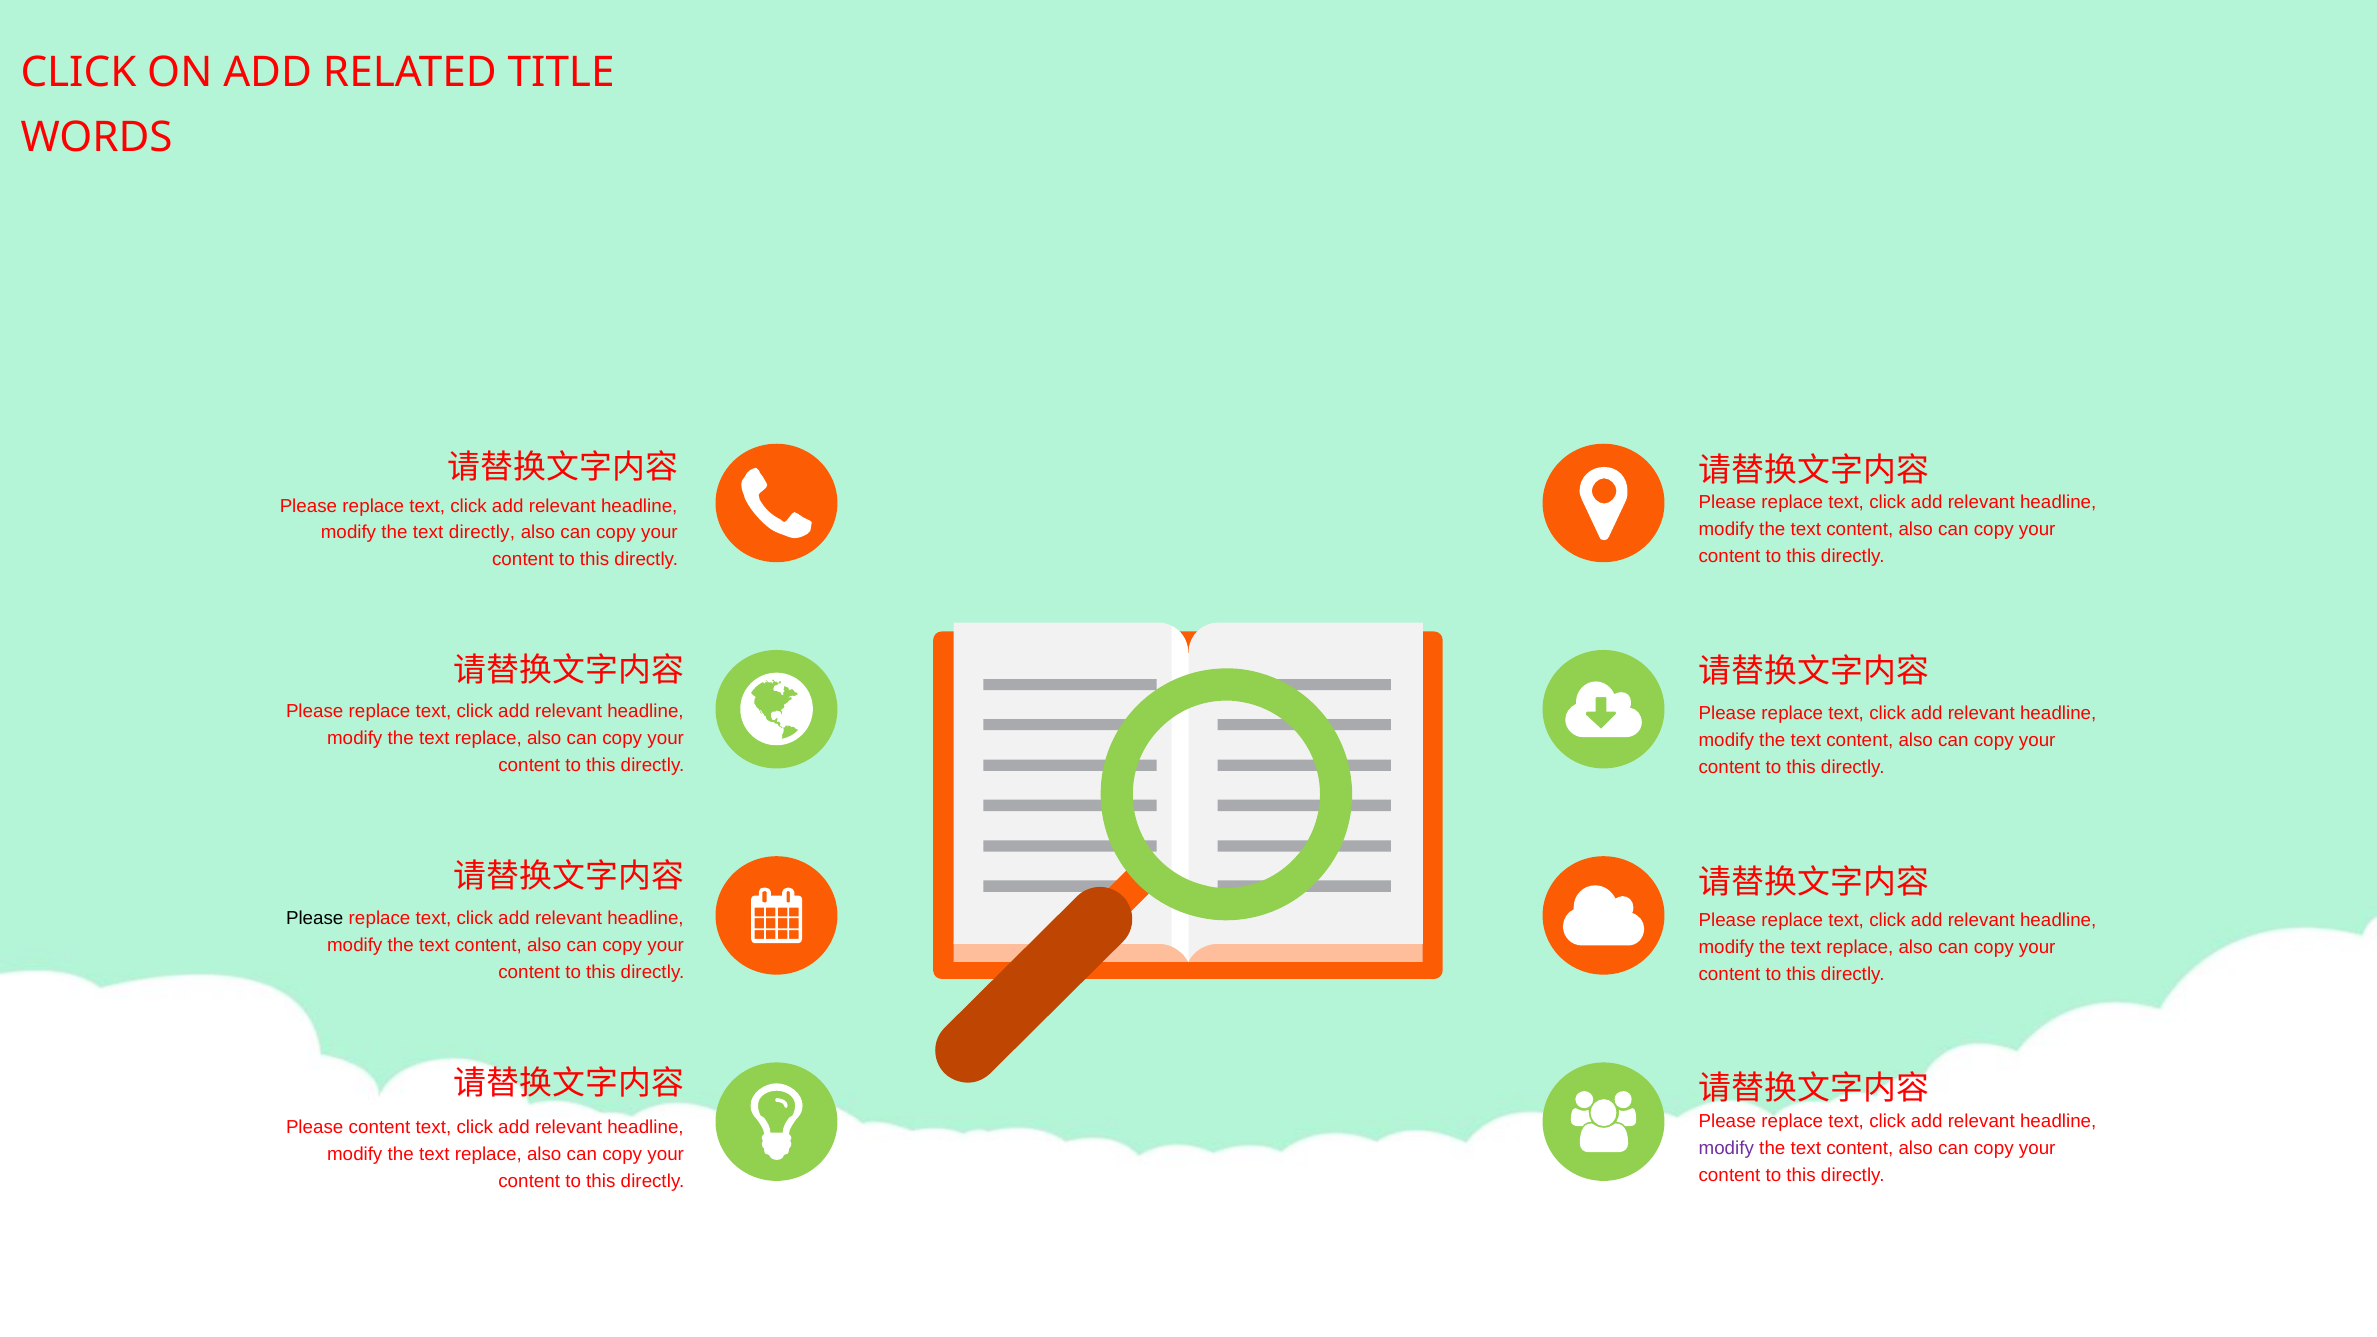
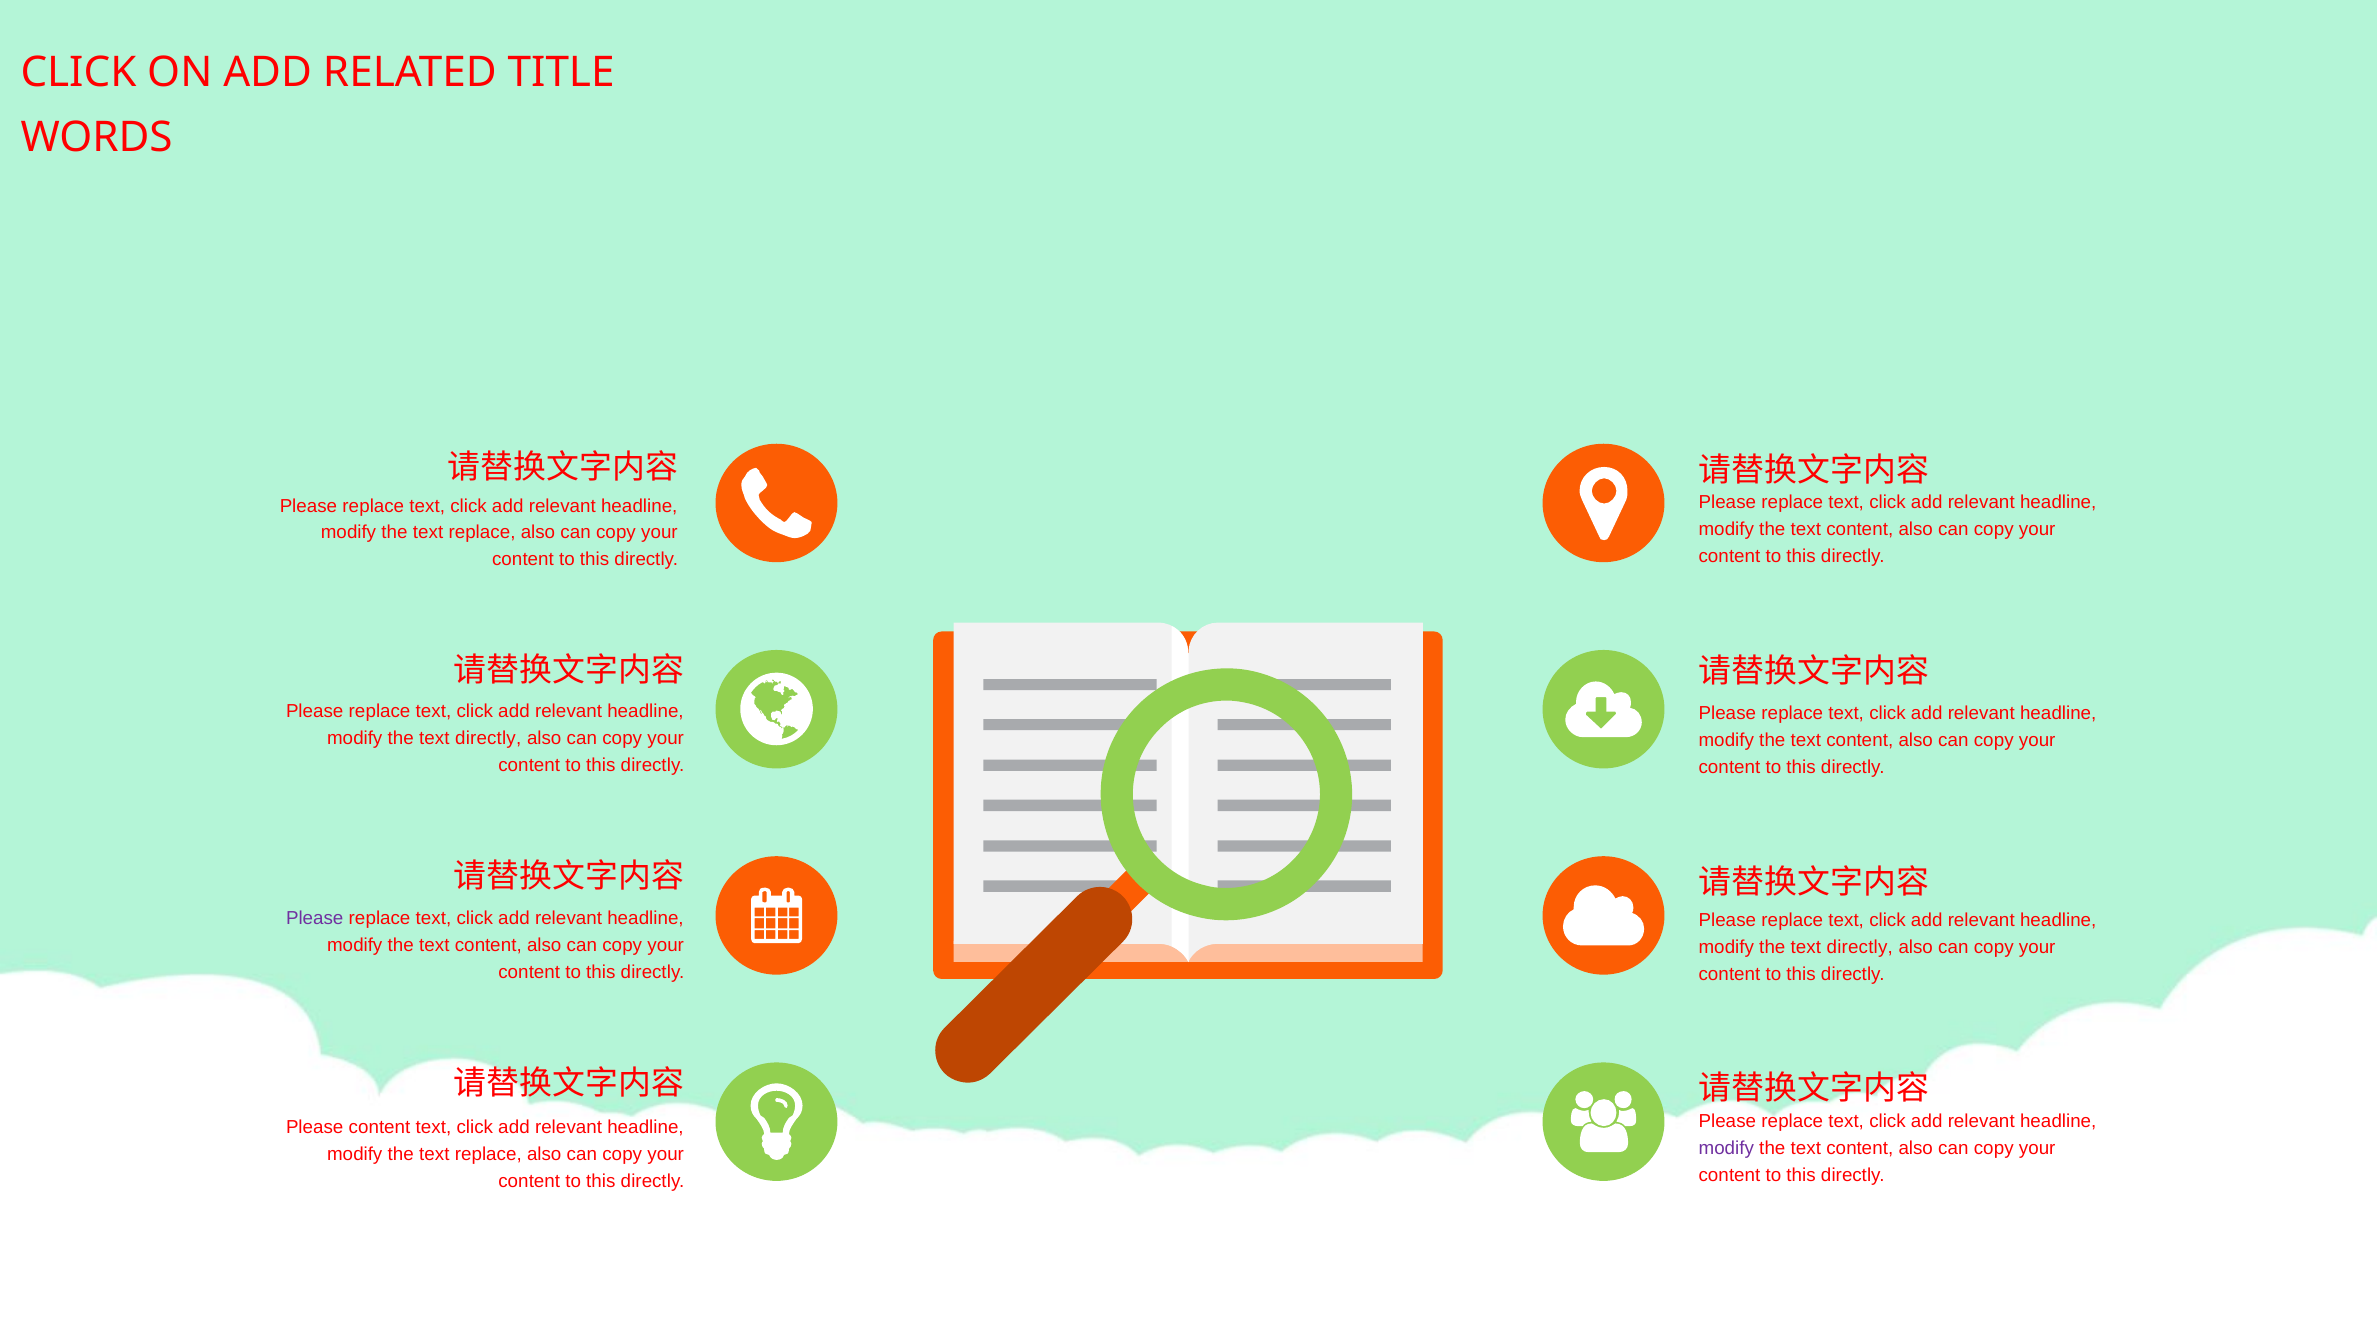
directly: directly -> replace (482, 533)
replace: replace -> directly (488, 738)
Please colour: black -> purple (315, 918)
replace: replace -> directly (1860, 947)
